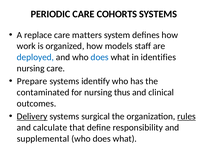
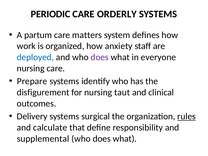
COHORTS: COHORTS -> ORDERLY (117, 14)
replace: replace -> partum (38, 35)
models: models -> anxiety (119, 46)
does colour: blue -> purple (100, 57)
identifies: identifies -> everyone (158, 57)
contaminated: contaminated -> disfigurement (43, 92)
thus: thus -> taut (122, 92)
Delivery underline: present -> none (32, 116)
